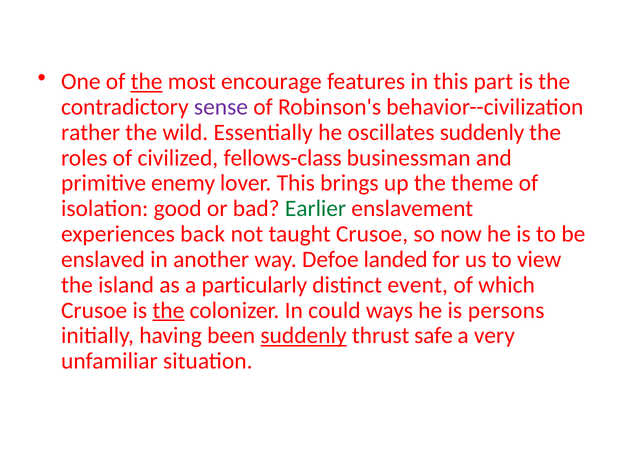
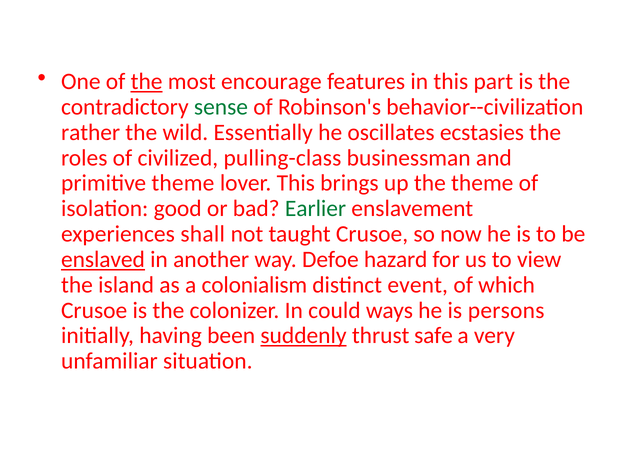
sense colour: purple -> green (221, 107)
oscillates suddenly: suddenly -> ecstasies (482, 132)
fellows-class: fellows-class -> pulling-class (282, 158)
primitive enemy: enemy -> theme (183, 183)
back: back -> shall (203, 234)
enslaved underline: none -> present (103, 259)
landed: landed -> hazard (396, 259)
particularly: particularly -> colonialism (254, 285)
the underline: present -> none (168, 310)
